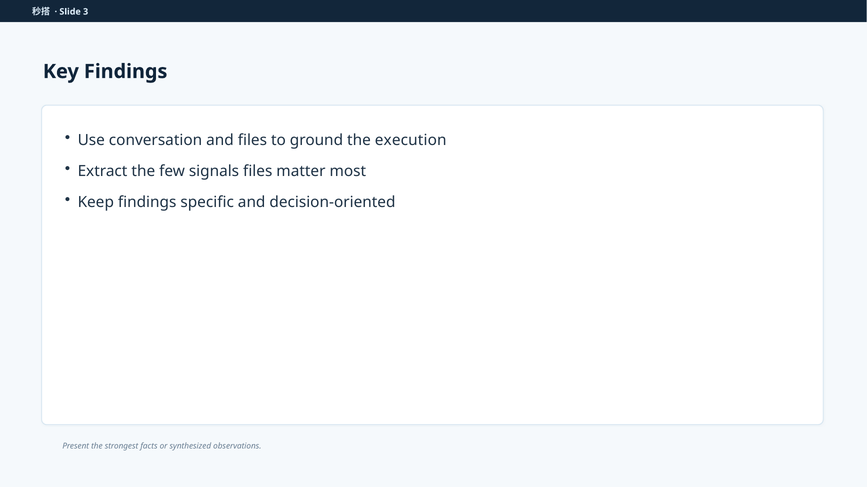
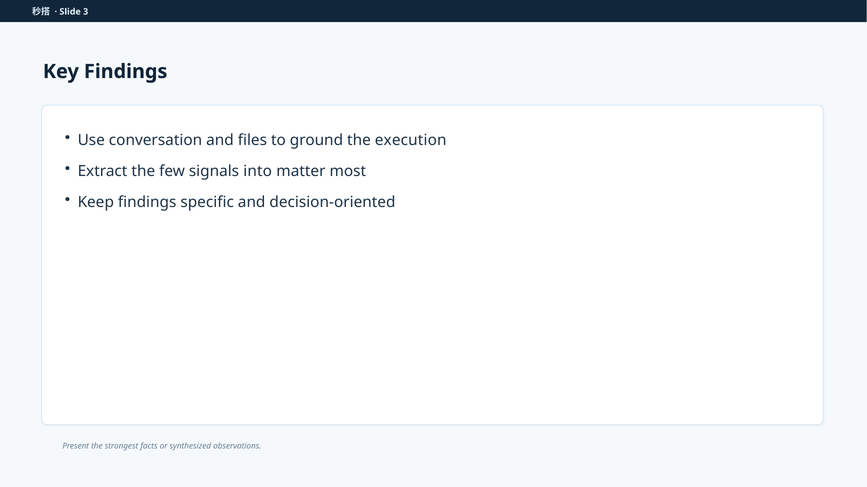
signals files: files -> into (258, 171)
